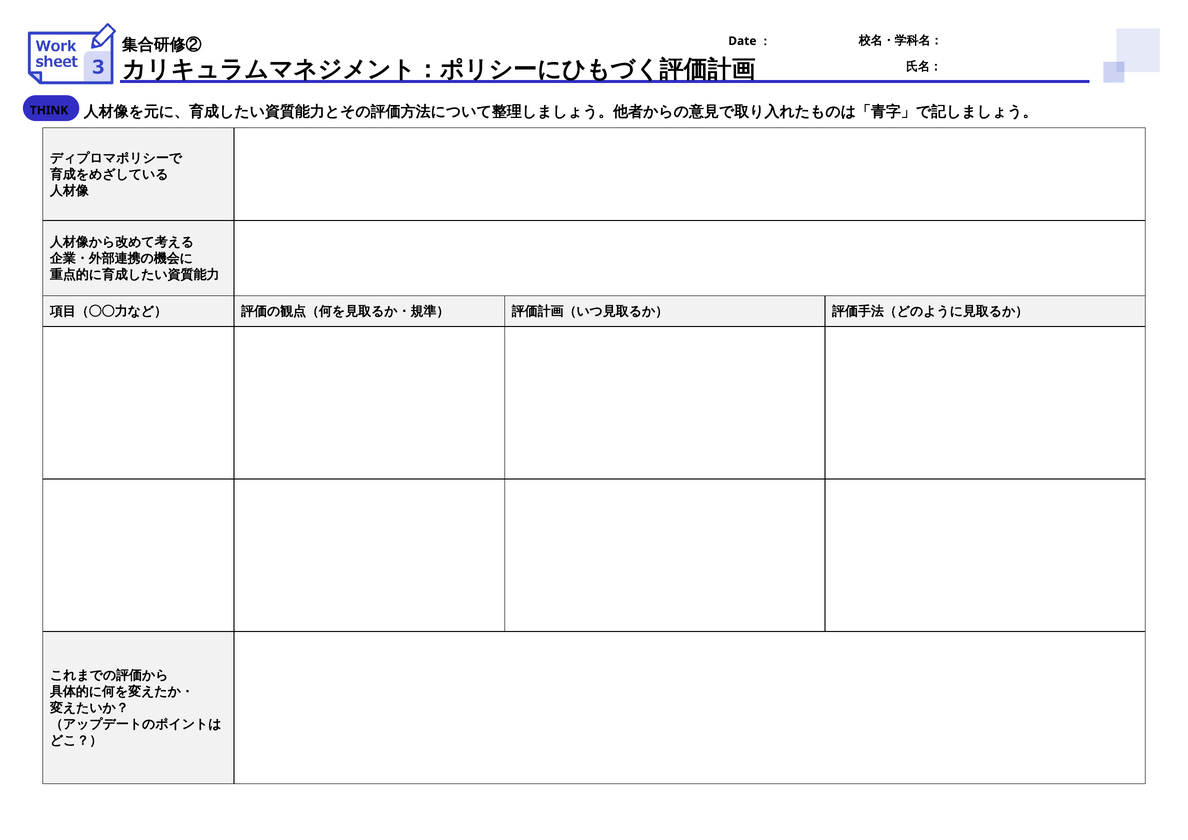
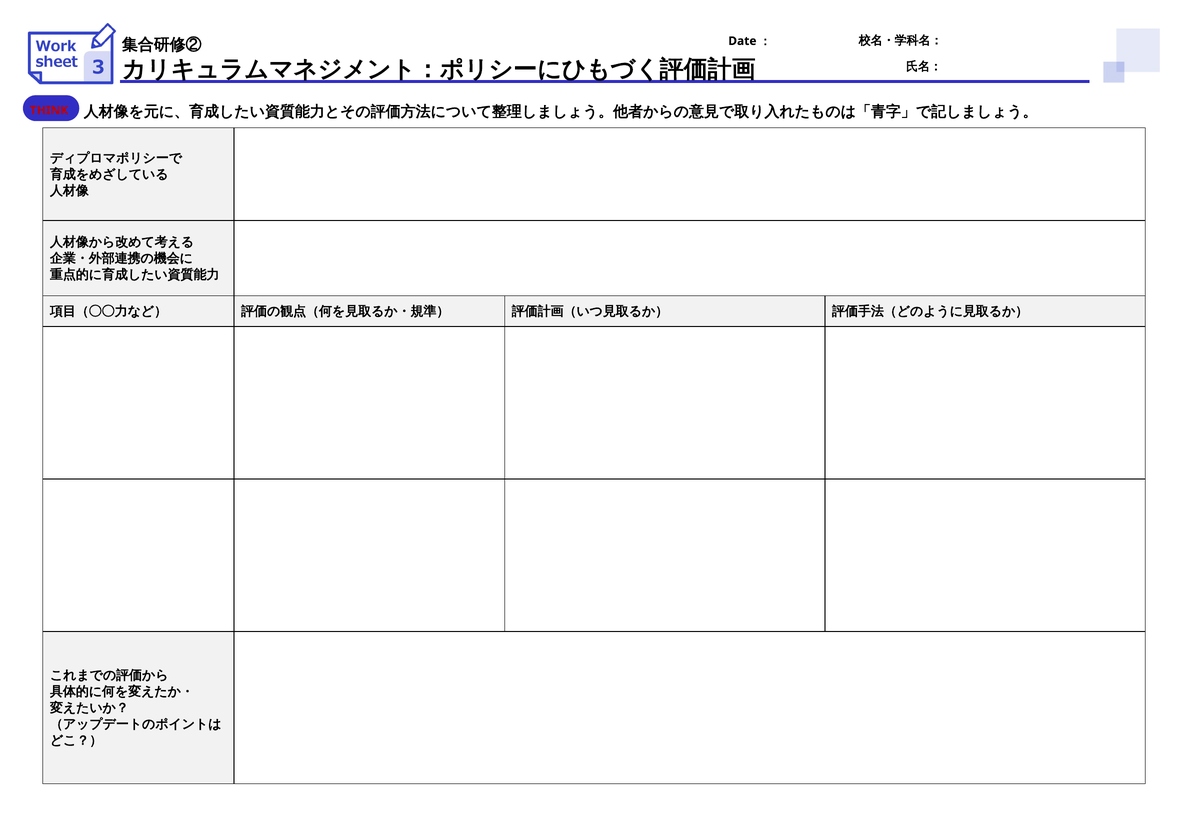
THINK colour: black -> red (49, 110)
